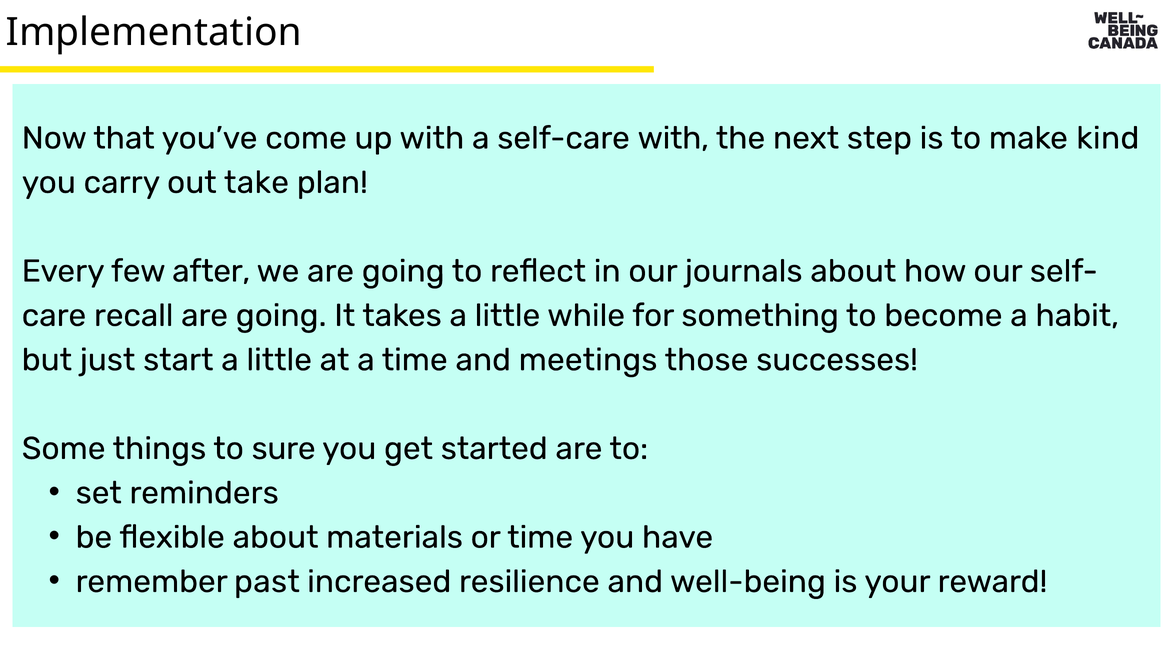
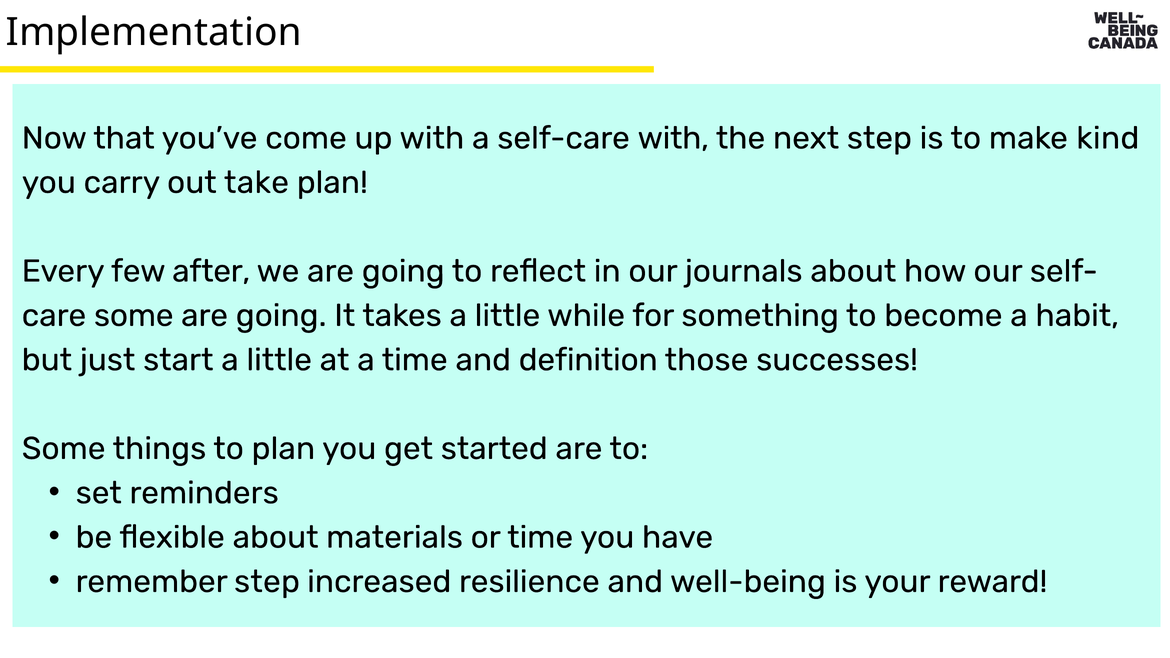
recall: recall -> some (134, 316)
meetings: meetings -> definition (588, 360)
to sure: sure -> plan (283, 449)
remember past: past -> step (267, 582)
